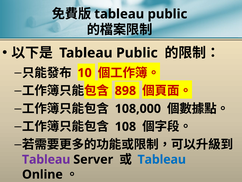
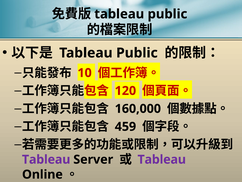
898: 898 -> 120 (125, 91)
108,000: 108,000 -> 160,000 (138, 108)
108: 108 -> 459 (125, 126)
Tableau colour: blue -> purple (162, 159)
